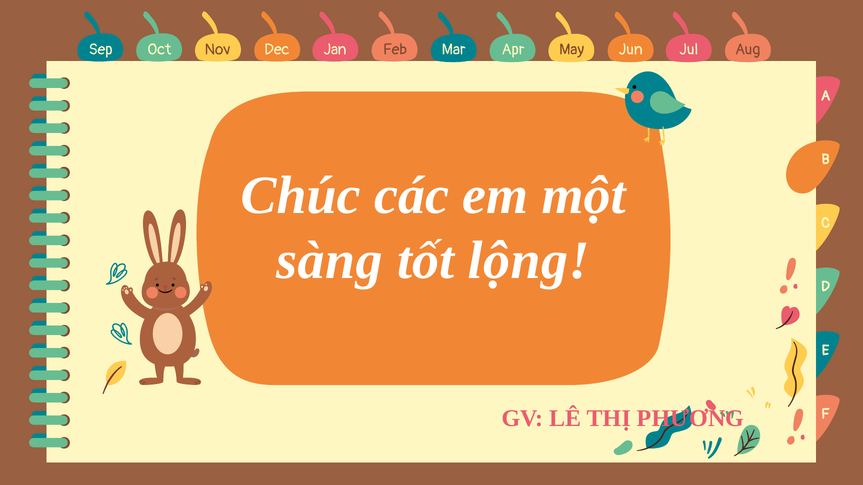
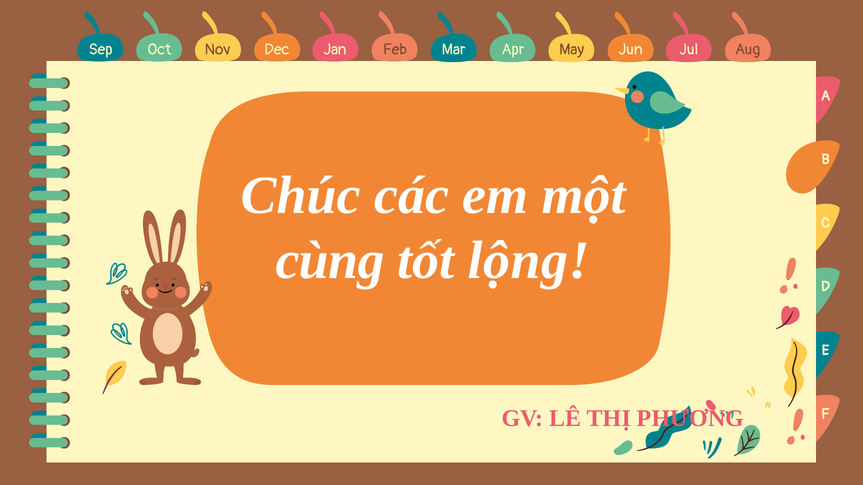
sàng: sàng -> cùng (330, 261)
